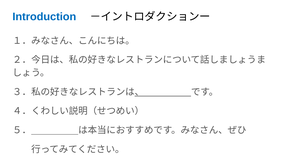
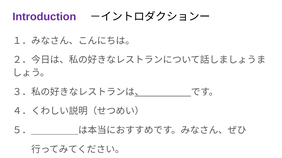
Introduction colour: blue -> purple (44, 17)
